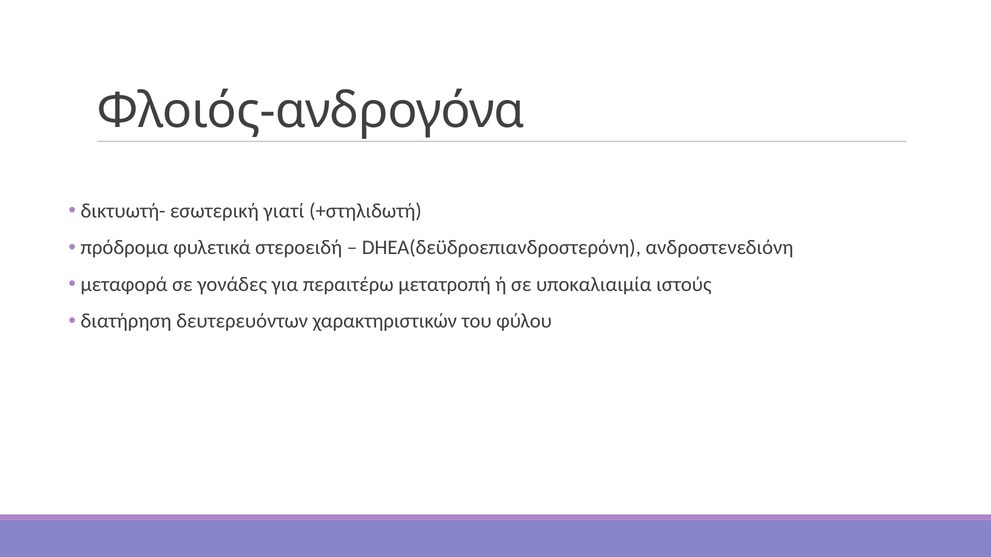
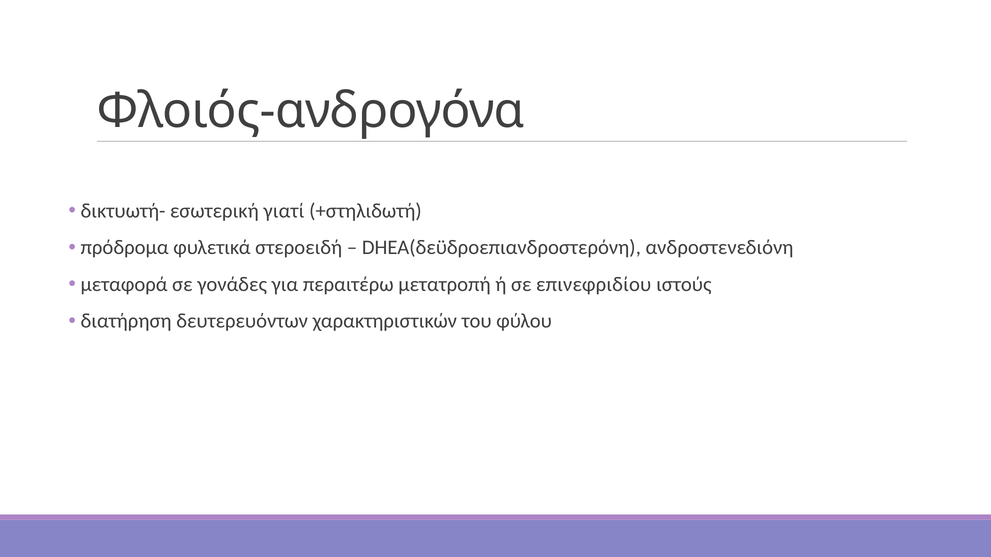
υποκαλιαιμία: υποκαλιαιμία -> επινεφριδίου (594, 285)
